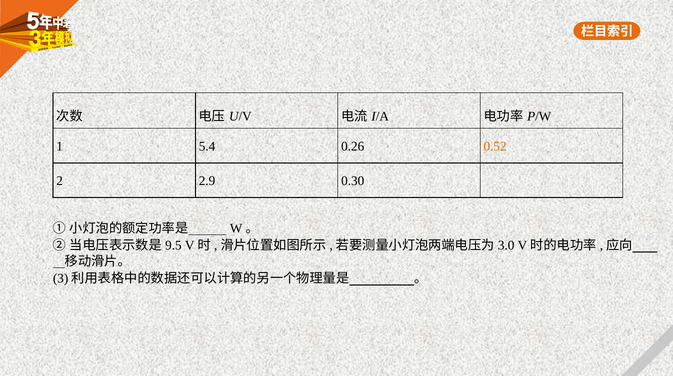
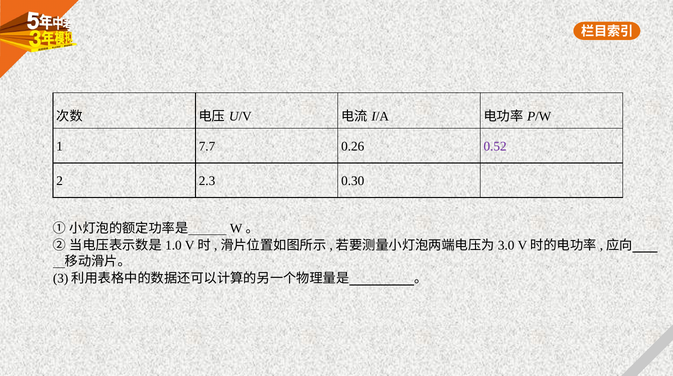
5.4: 5.4 -> 7.7 (207, 146)
0.52 colour: orange -> purple (495, 146)
2.9: 2.9 -> 2.3 (207, 181)
9.5: 9.5 -> 1.0 (173, 246)
